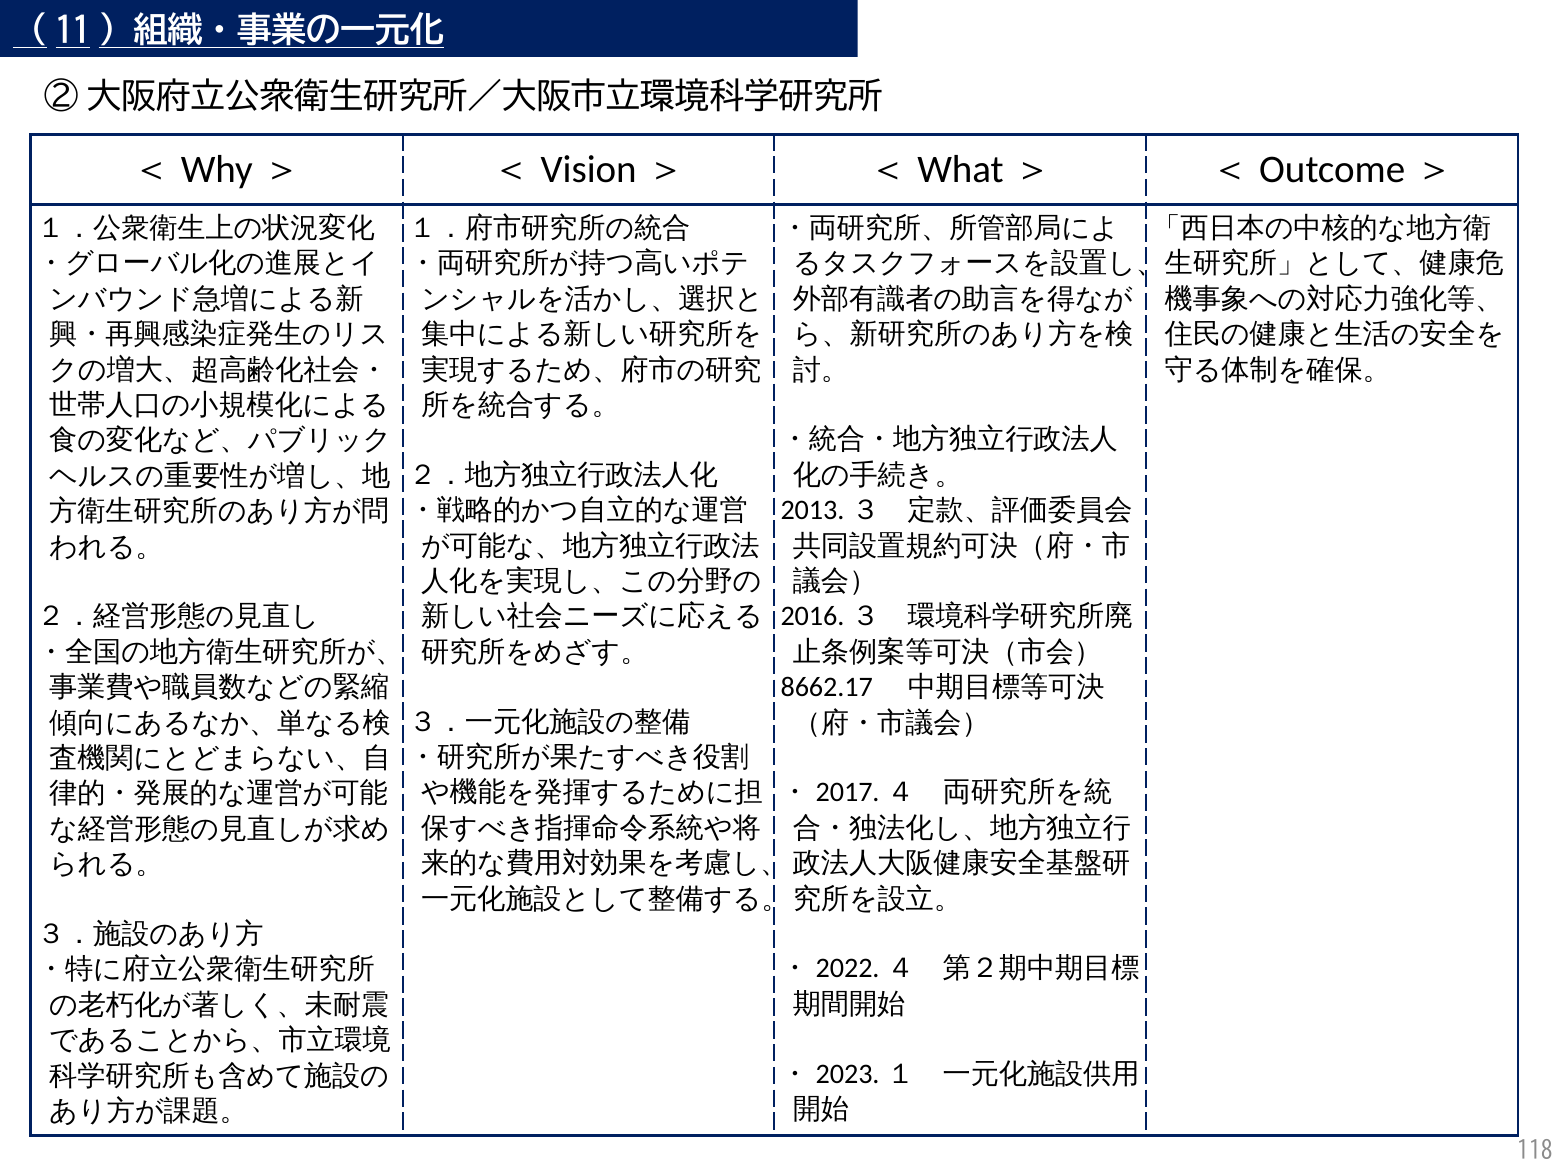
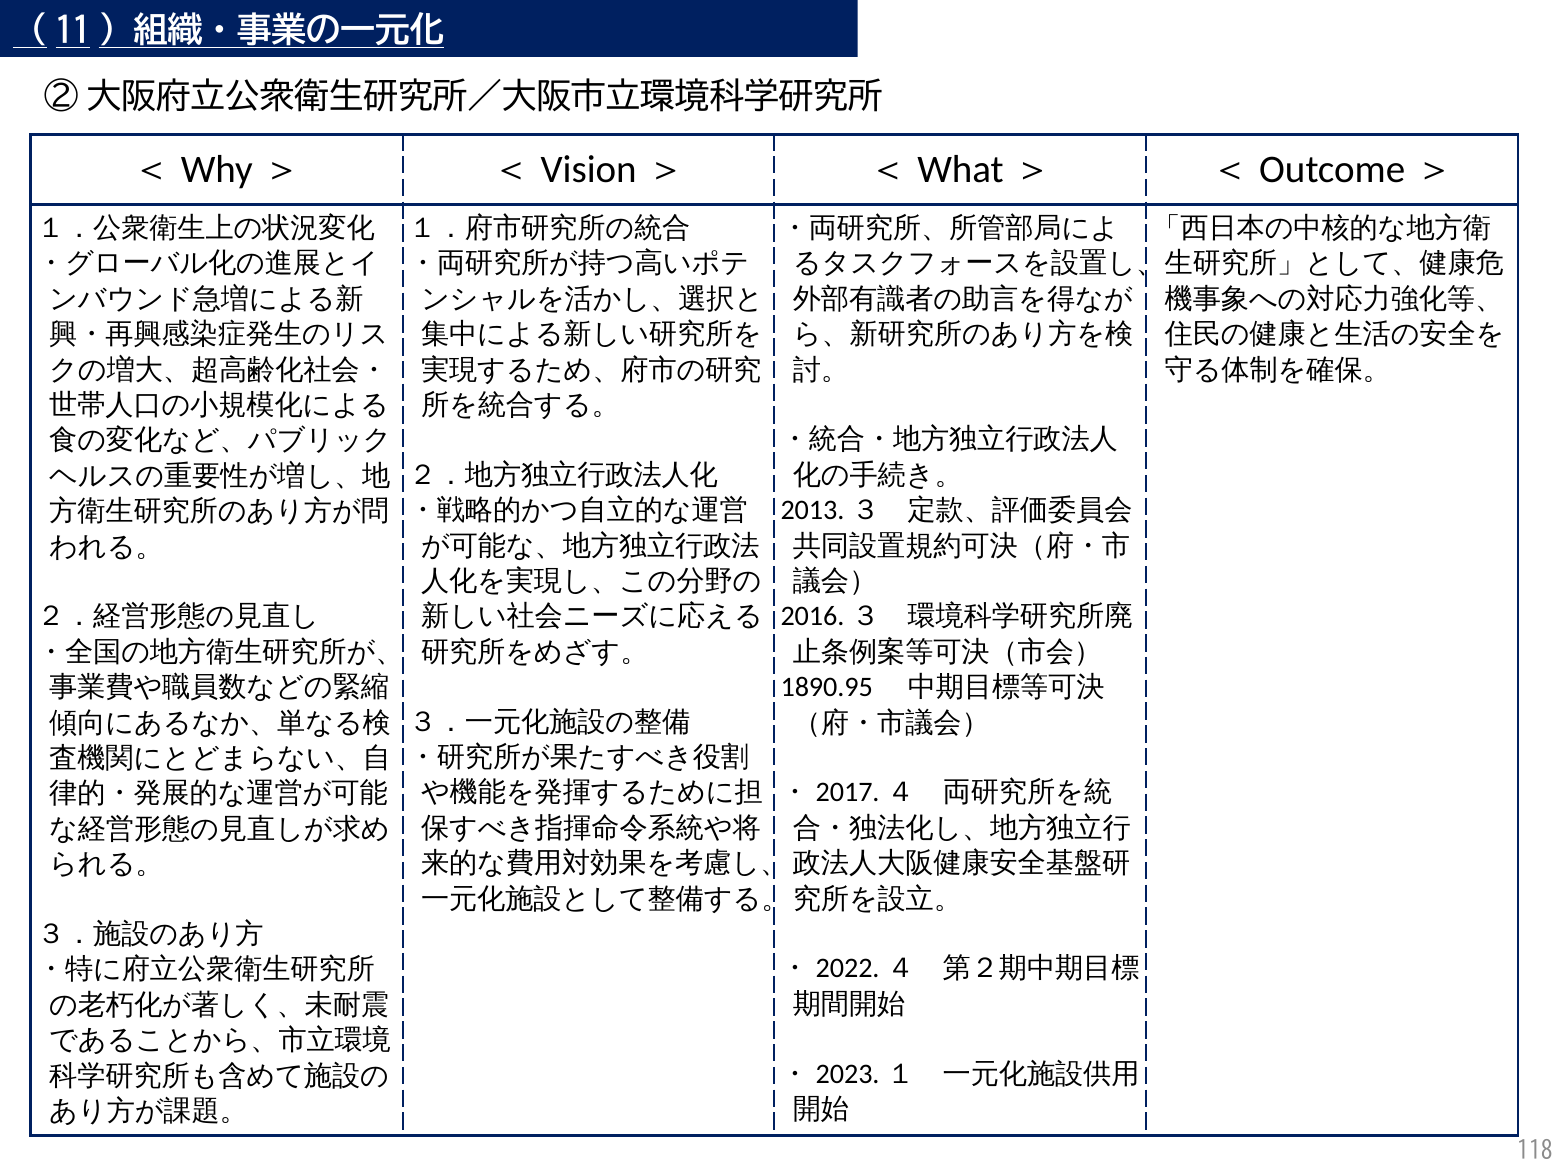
8662.17: 8662.17 -> 1890.95 (827, 687)
